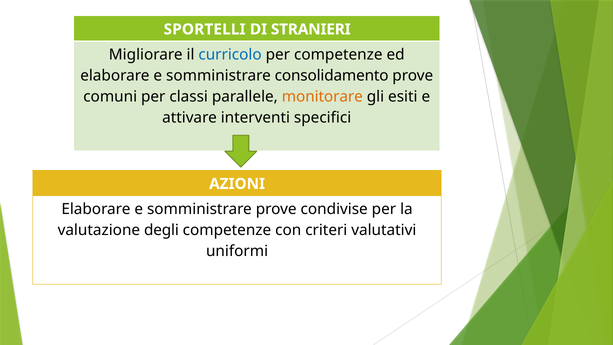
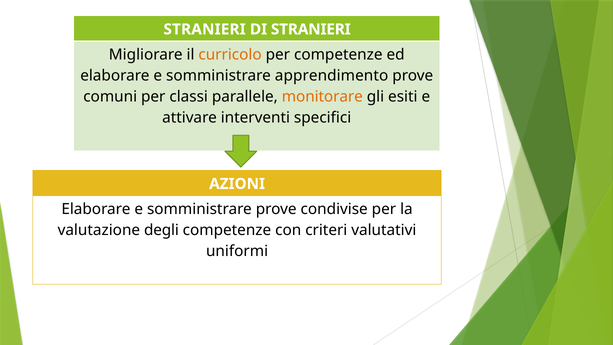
SPORTELLI: SPORTELLI -> STRANIERI (205, 29)
curricolo colour: blue -> orange (230, 55)
consolidamento: consolidamento -> apprendimento (332, 76)
